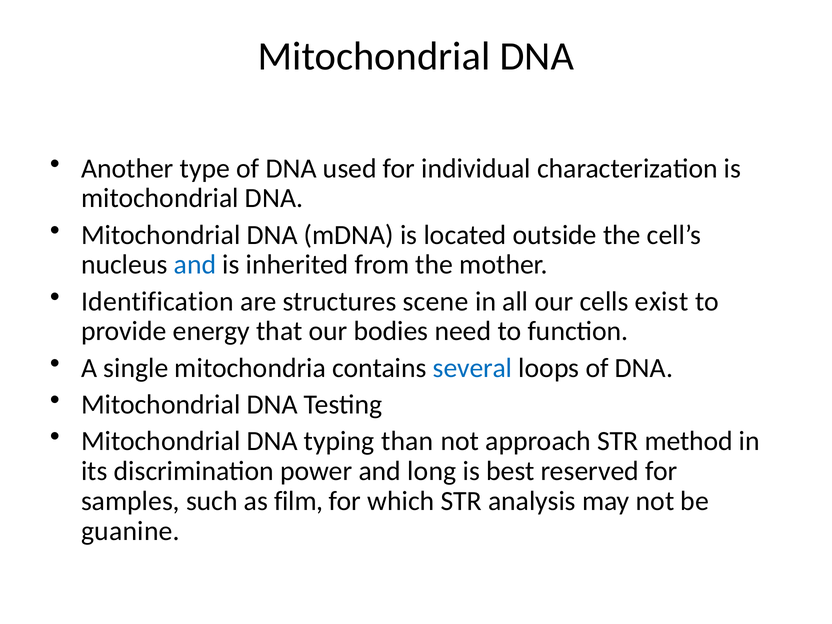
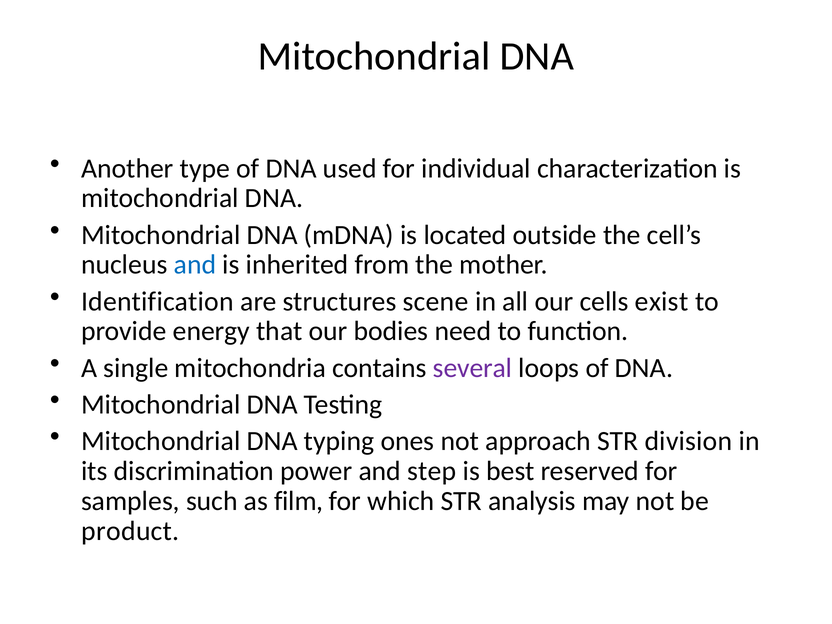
several colour: blue -> purple (473, 368)
than: than -> ones (407, 441)
method: method -> division (688, 441)
long: long -> step (432, 471)
guanine: guanine -> product (130, 531)
